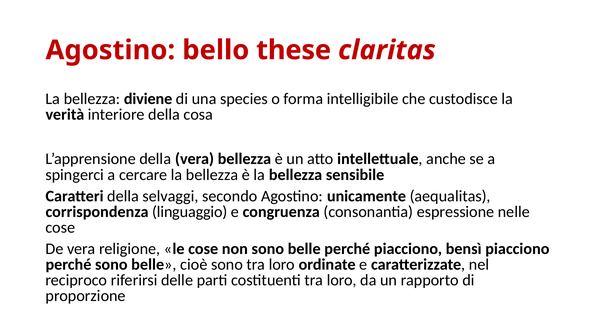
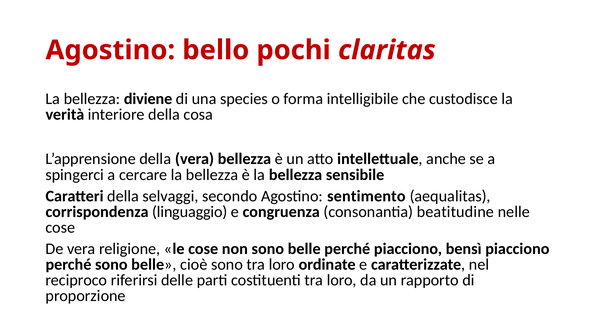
these: these -> pochi (294, 50)
unicamente: unicamente -> sentimento (366, 196)
espressione: espressione -> beatitudine (455, 212)
